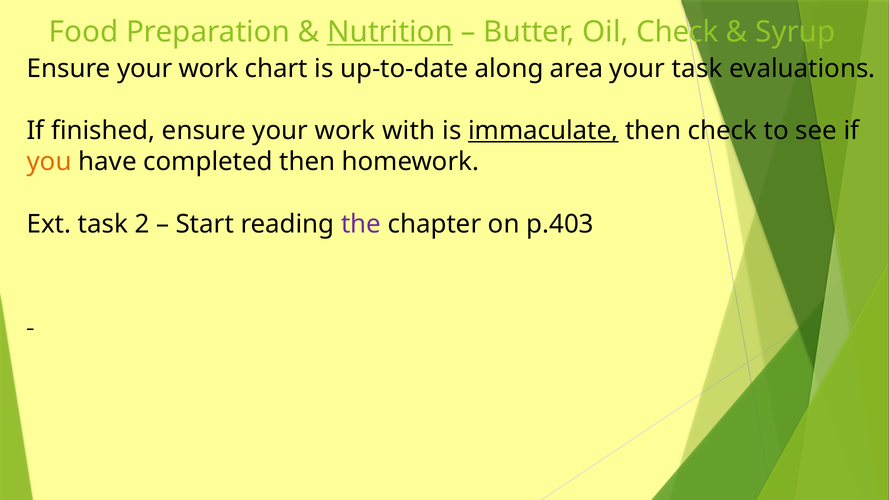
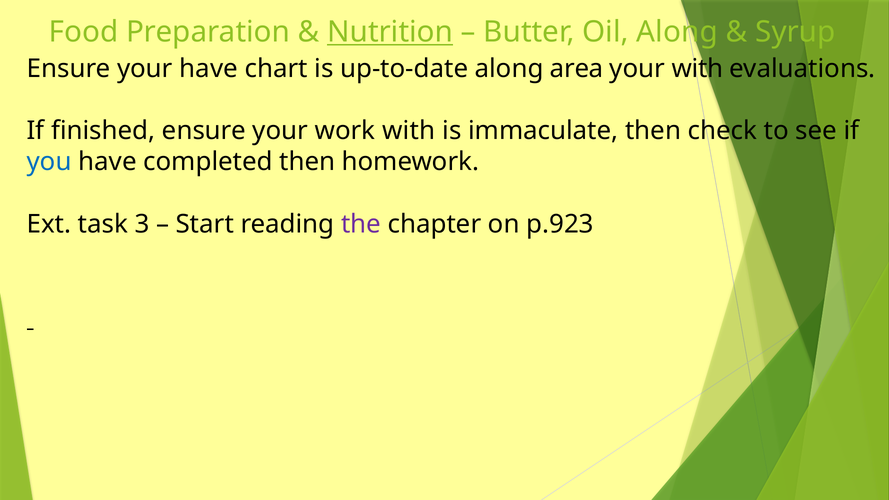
Oil Check: Check -> Along (677, 32)
work: work -> have (209, 68)
your task: task -> with (697, 68)
immaculate underline: present -> none (543, 131)
you colour: orange -> blue (49, 162)
2: 2 -> 3 (142, 224)
p.403: p.403 -> p.923 (560, 224)
